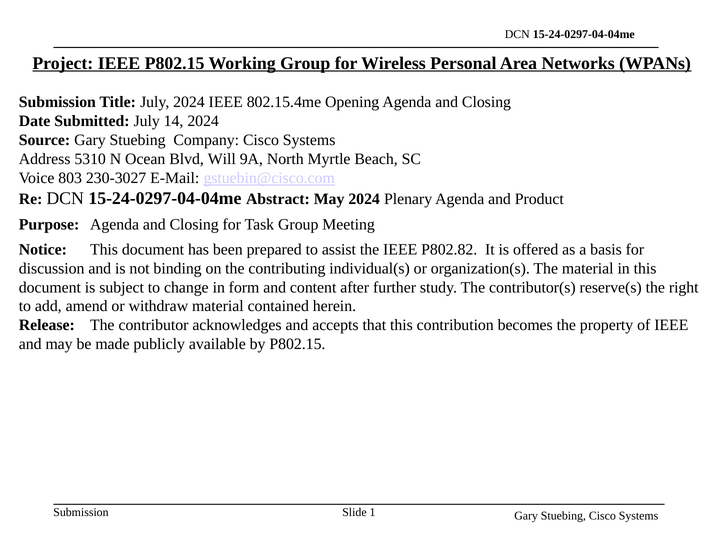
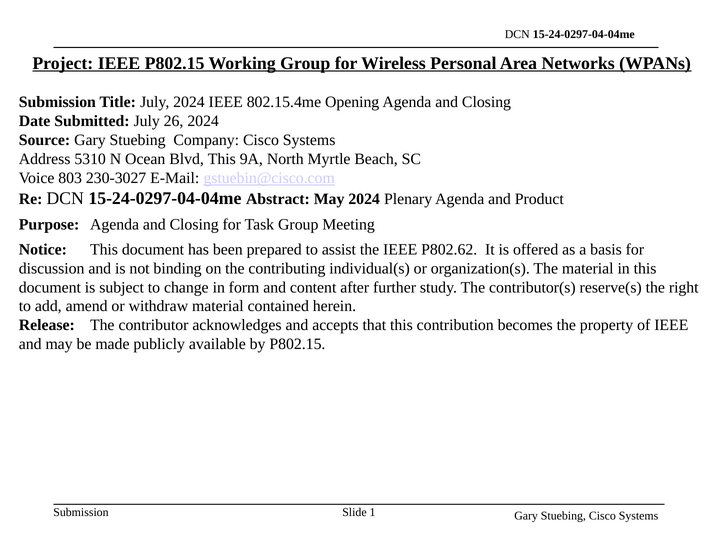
14: 14 -> 26 (174, 121)
Blvd Will: Will -> This (222, 159)
P802.82: P802.82 -> P802.62 (449, 249)
